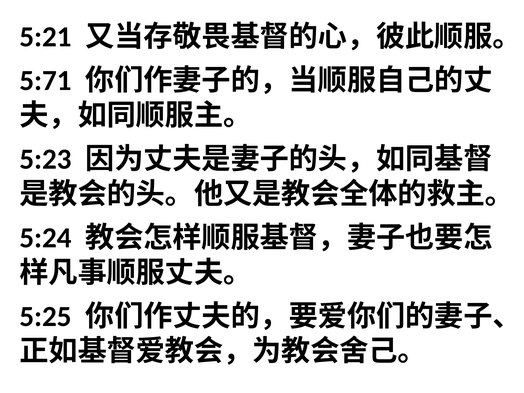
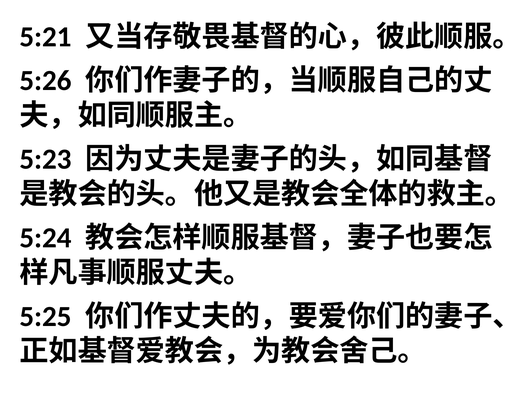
5:71: 5:71 -> 5:26 (46, 81)
